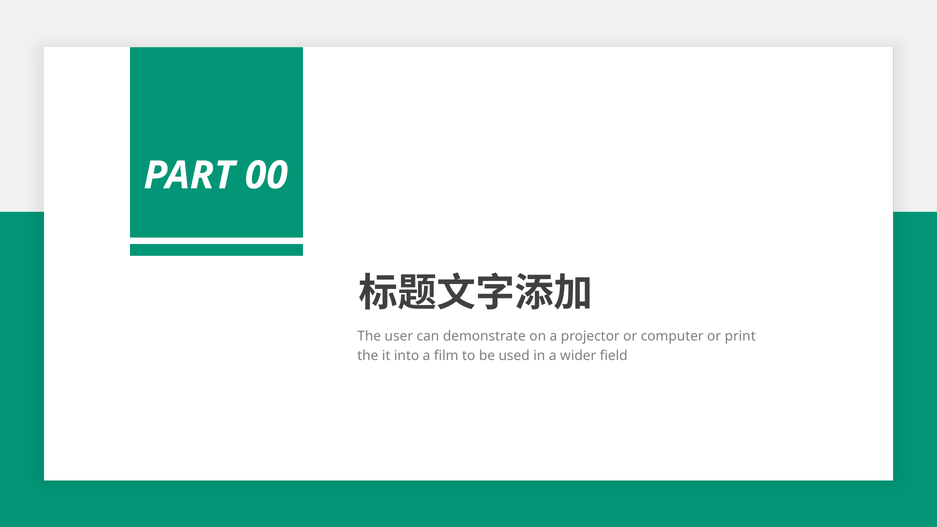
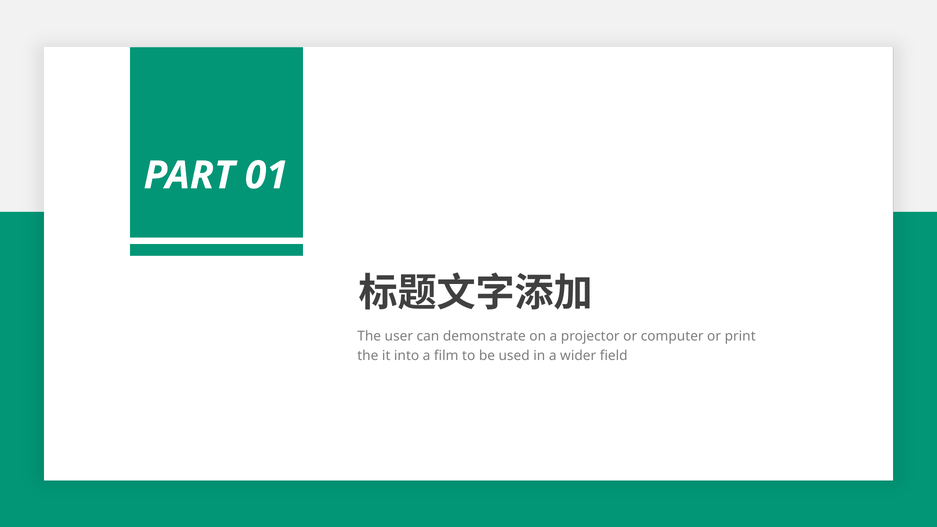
00: 00 -> 01 (266, 175)
